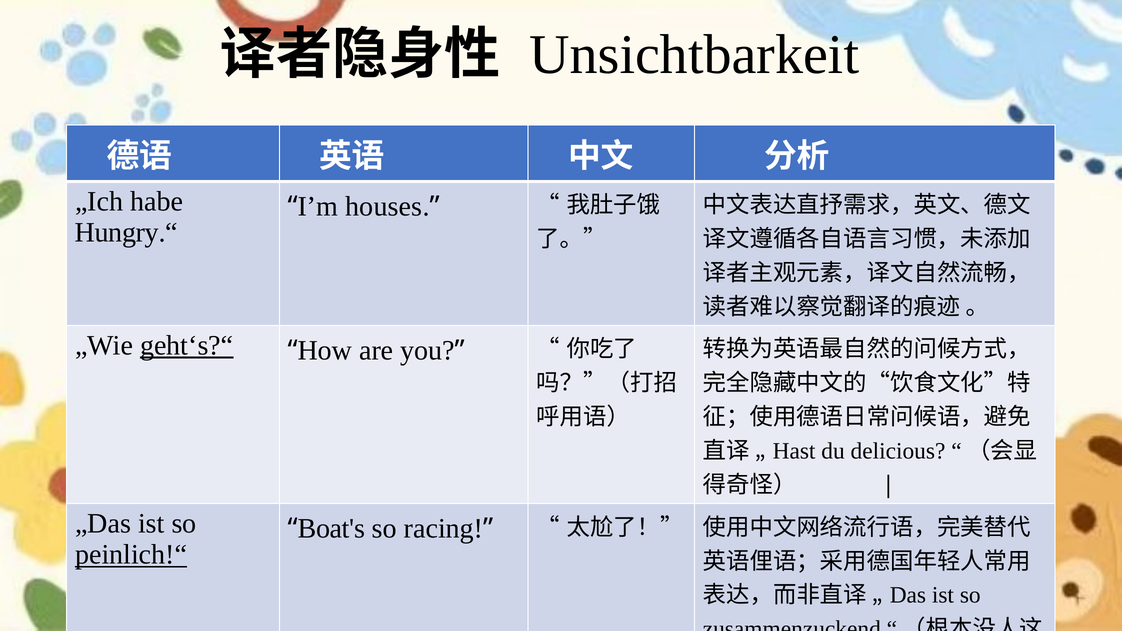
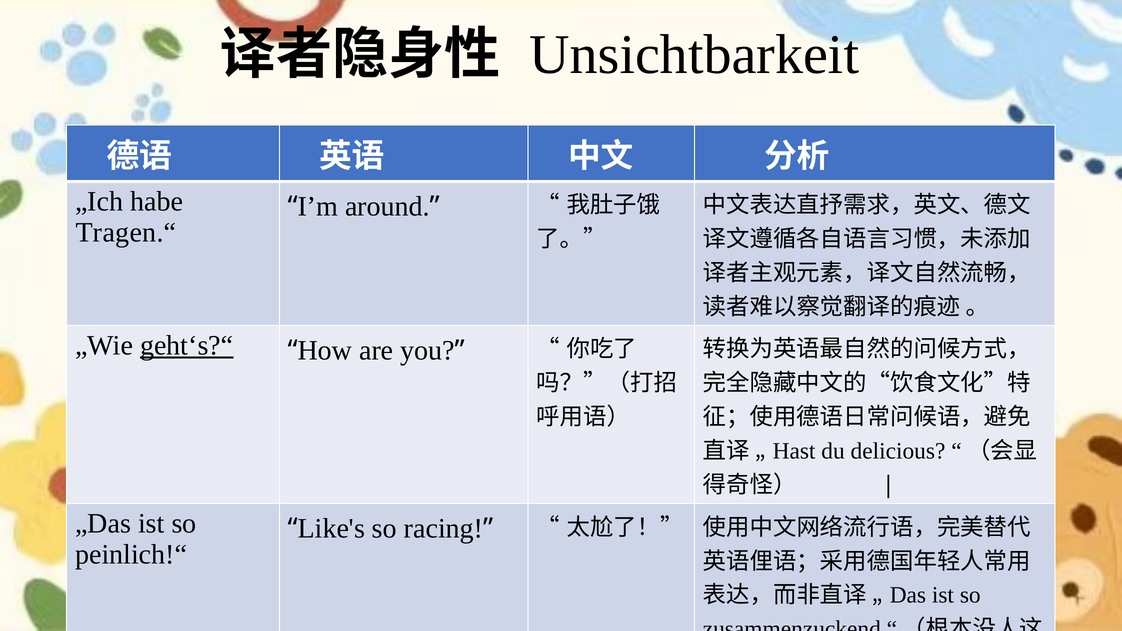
houses: houses -> around (387, 206)
Hungry.“: Hungry.“ -> Tragen.“ (126, 232)
Boat's: Boat's -> Like's (331, 529)
peinlich!“ underline: present -> none (131, 555)
